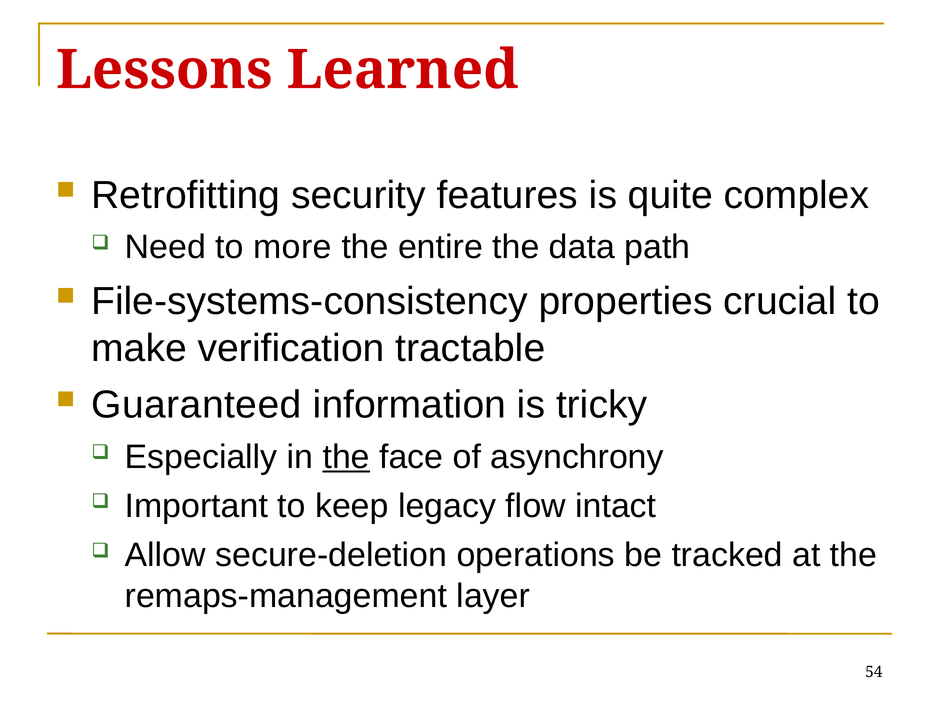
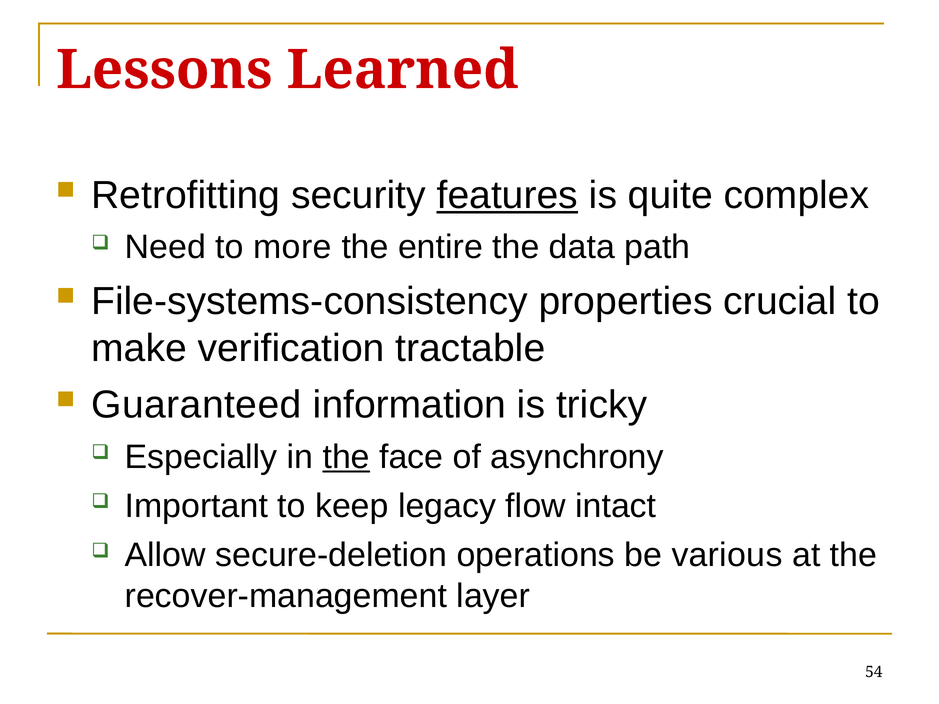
features underline: none -> present (507, 195)
tracked: tracked -> various (727, 556)
remaps-management: remaps-management -> recover-management (286, 596)
